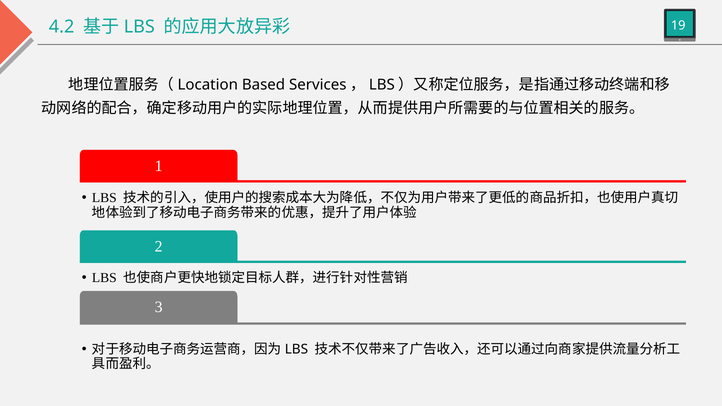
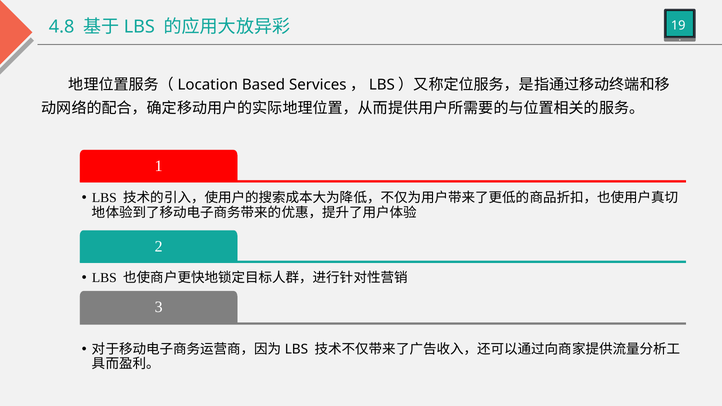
4.2: 4.2 -> 4.8 (62, 27)
